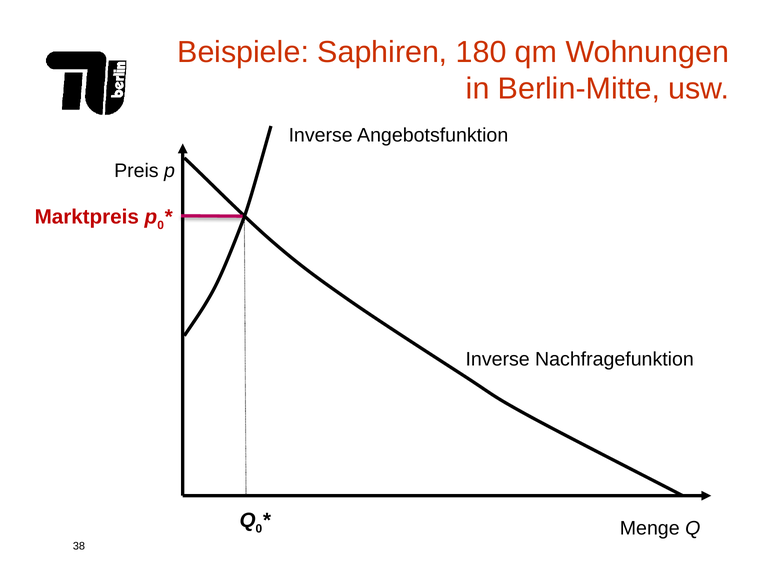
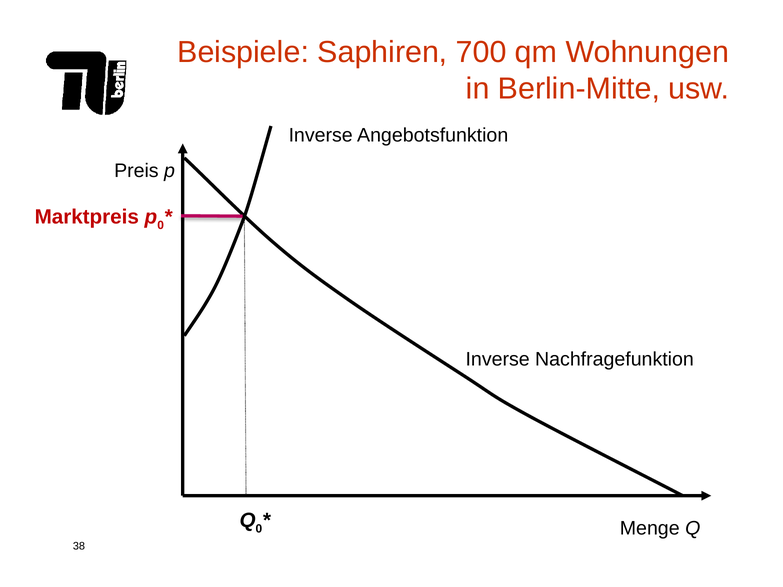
180: 180 -> 700 (481, 52)
